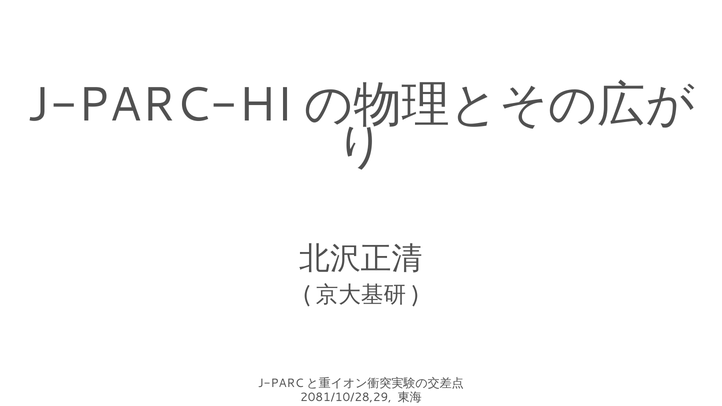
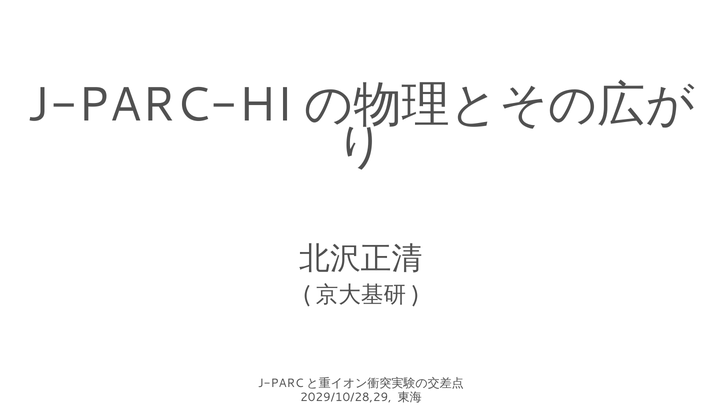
2081/10/28,29: 2081/10/28,29 -> 2029/10/28,29 (346, 398)
